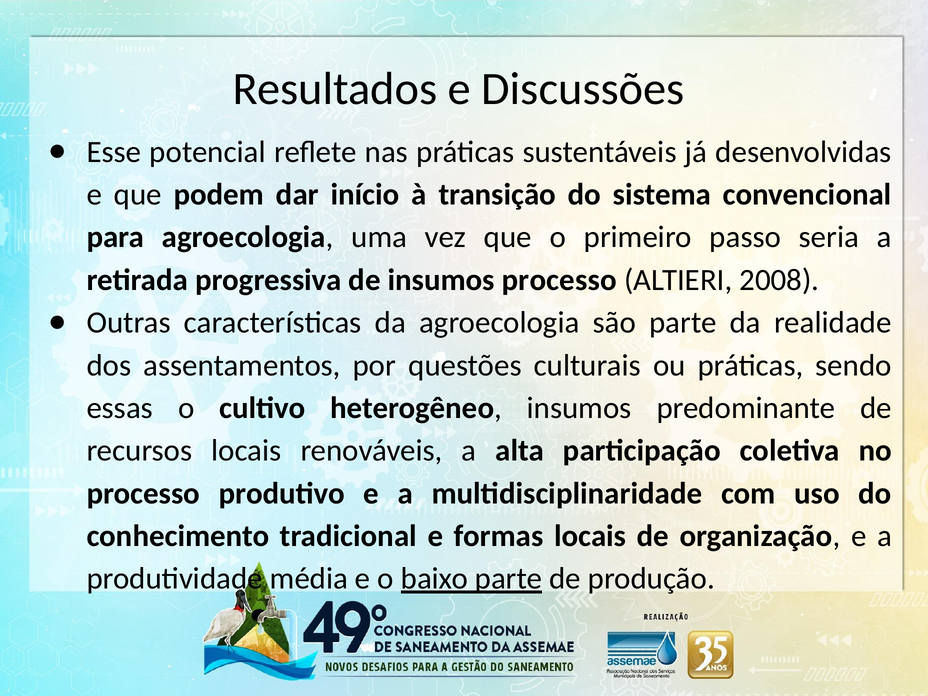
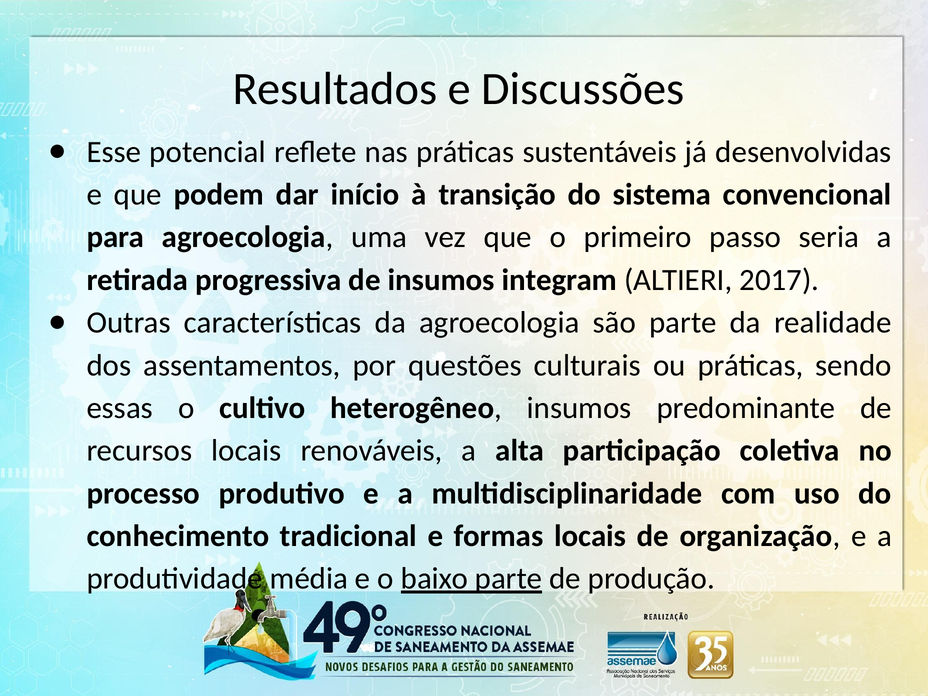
insumos processo: processo -> integram (559, 280)
2008: 2008 -> 2017 (779, 280)
